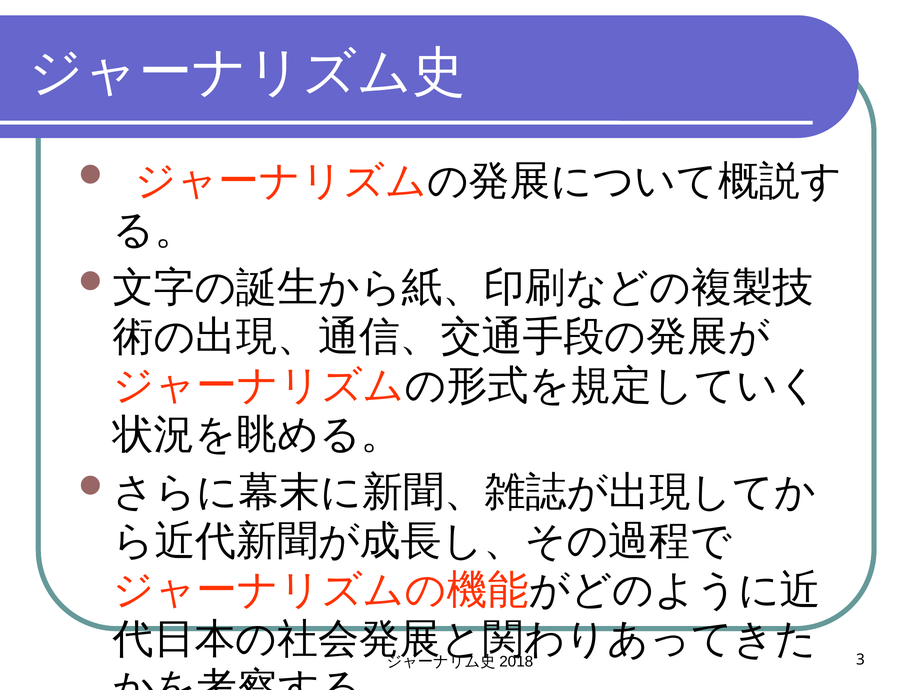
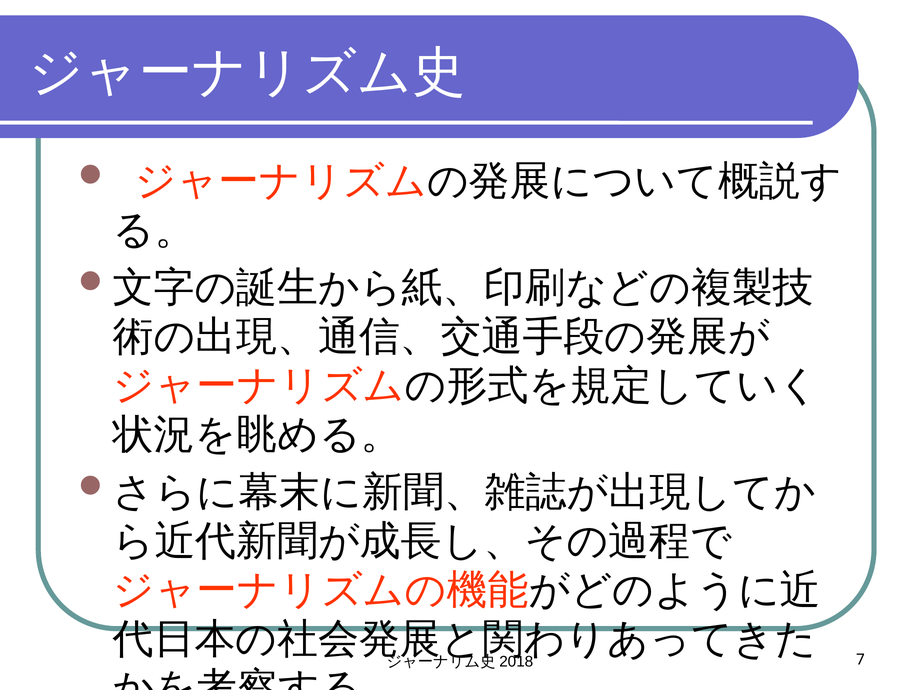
3: 3 -> 7 (860, 659)
